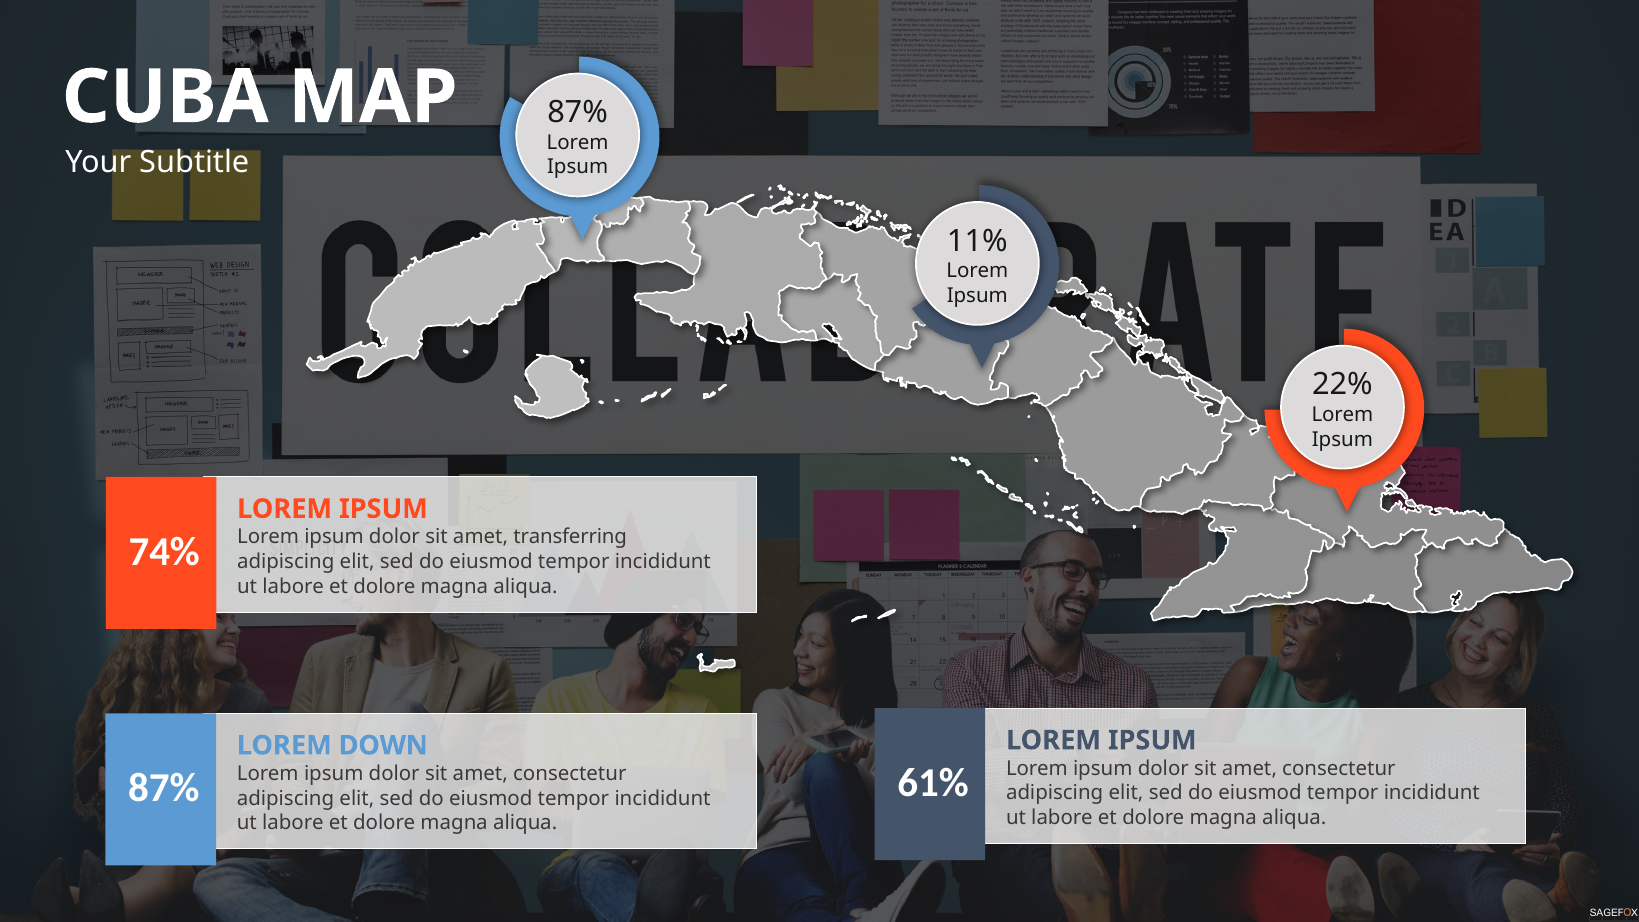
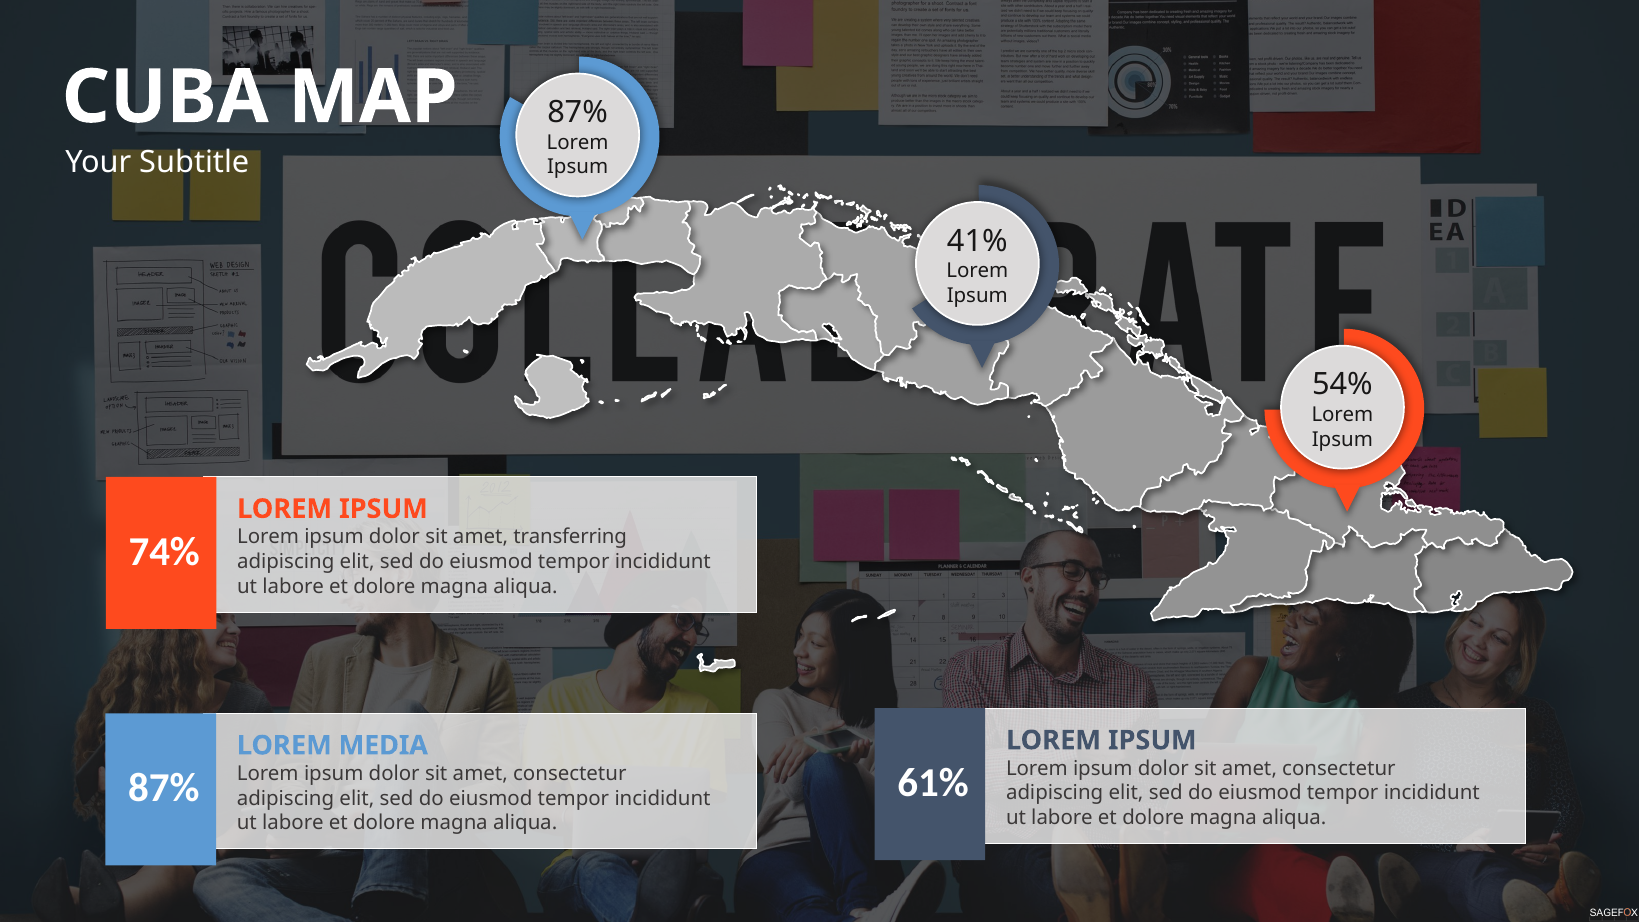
11%: 11% -> 41% (977, 241)
22%: 22% -> 54% (1342, 385)
DOWN: DOWN -> MEDIA (383, 745)
